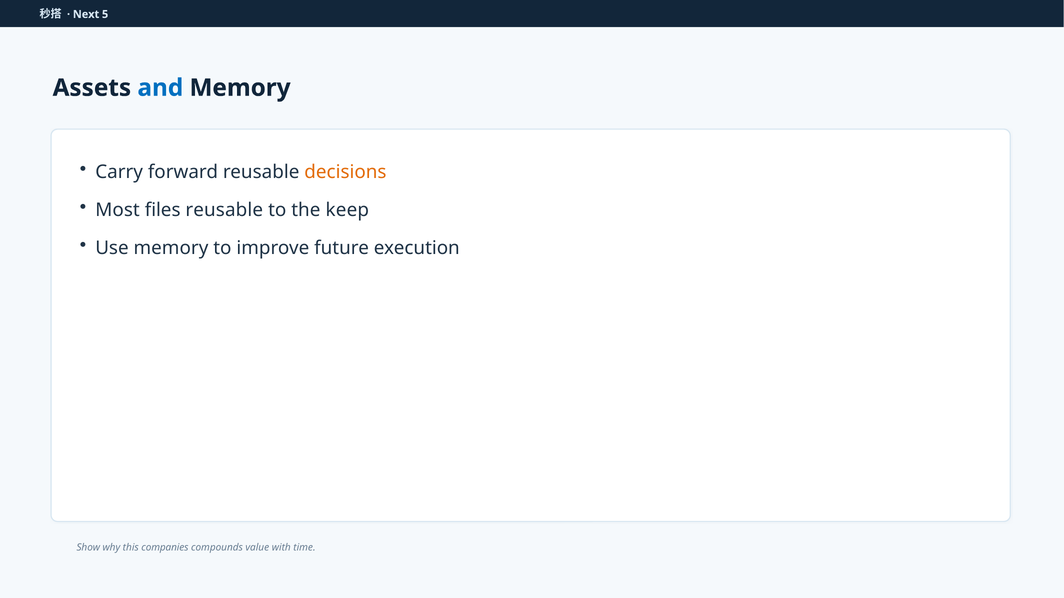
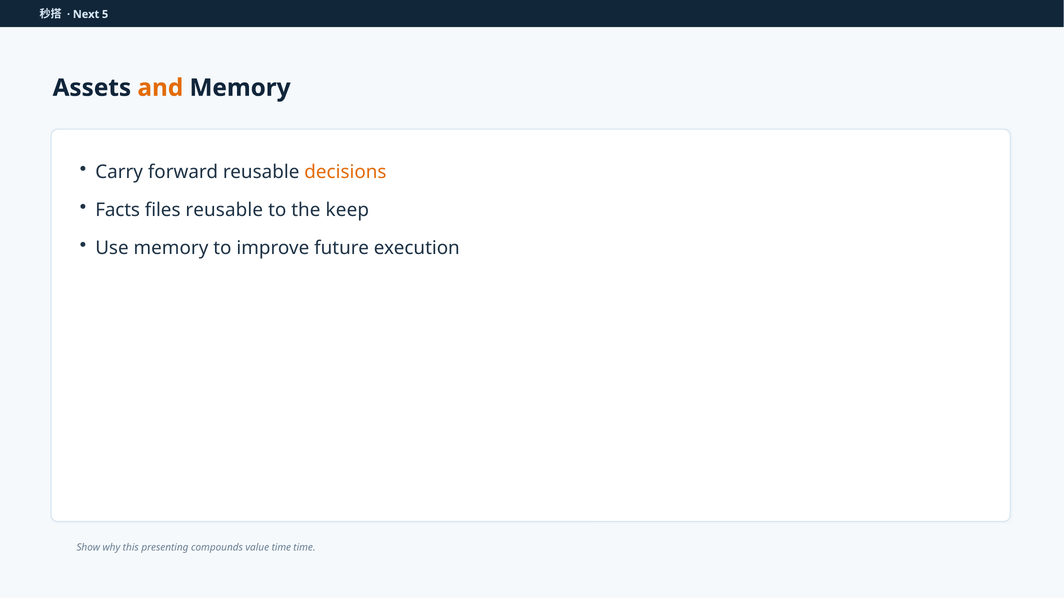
and colour: blue -> orange (160, 88)
Most: Most -> Facts (118, 210)
companies: companies -> presenting (165, 548)
value with: with -> time (281, 548)
